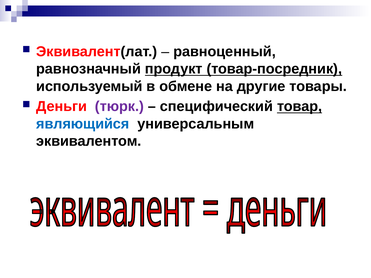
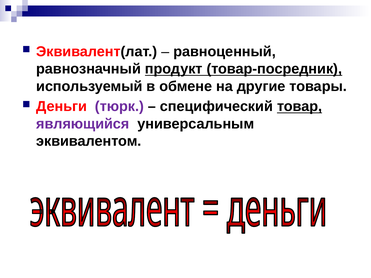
являющийся colour: blue -> purple (83, 124)
